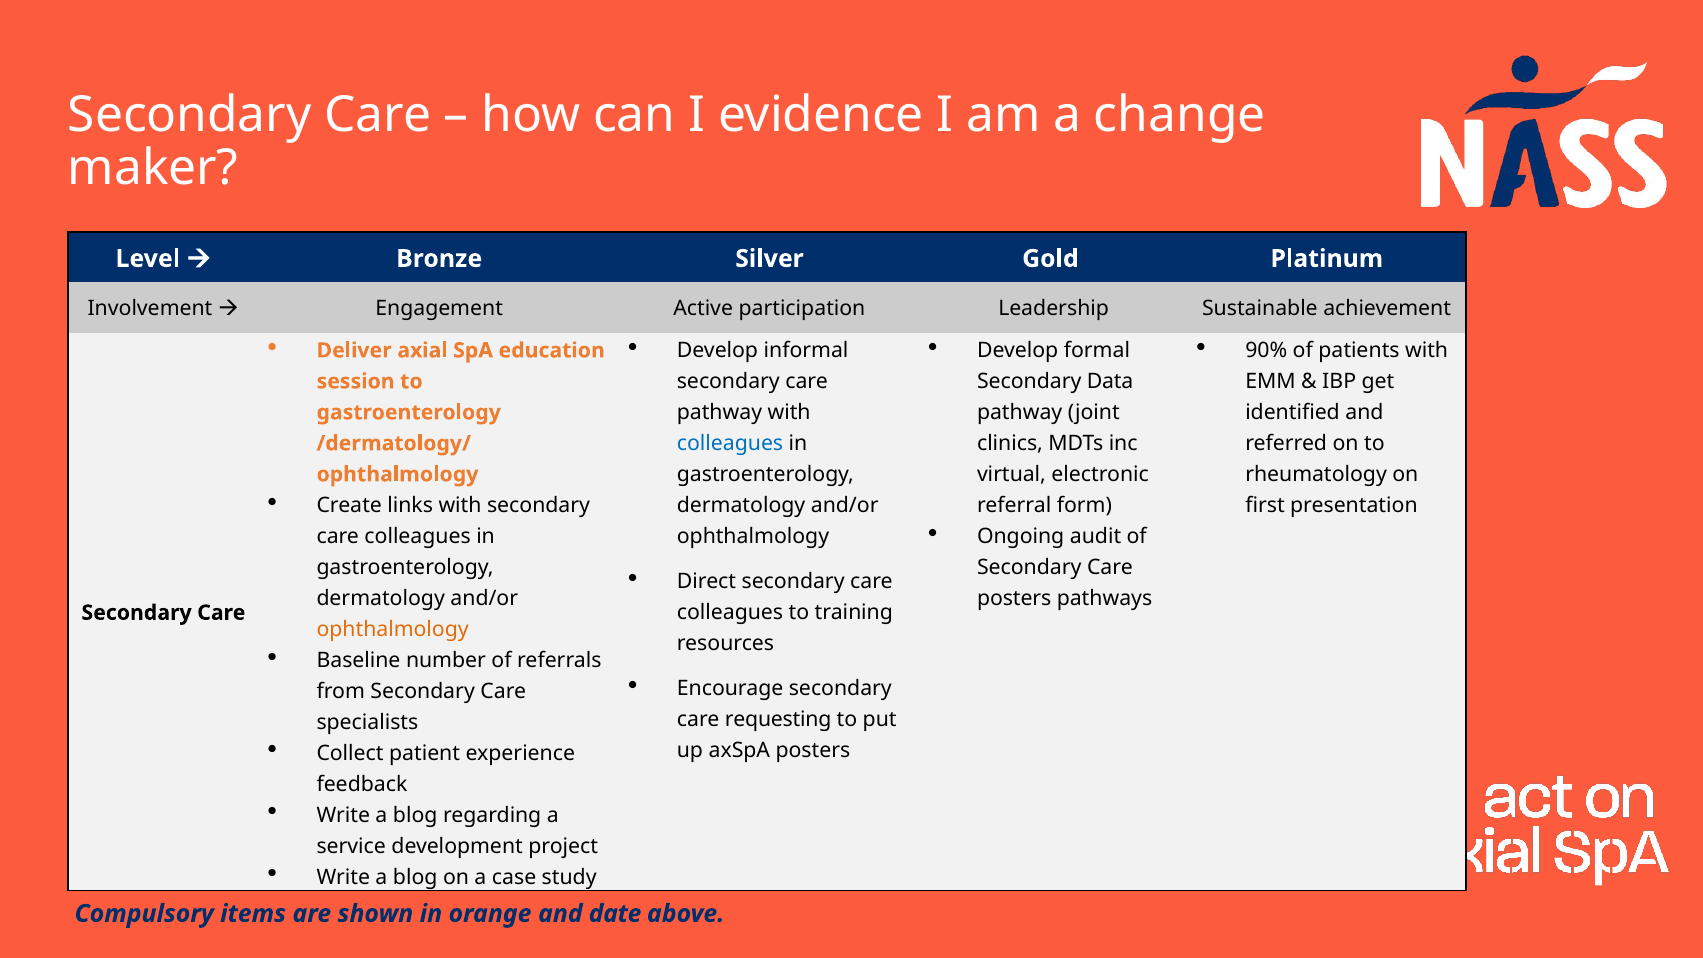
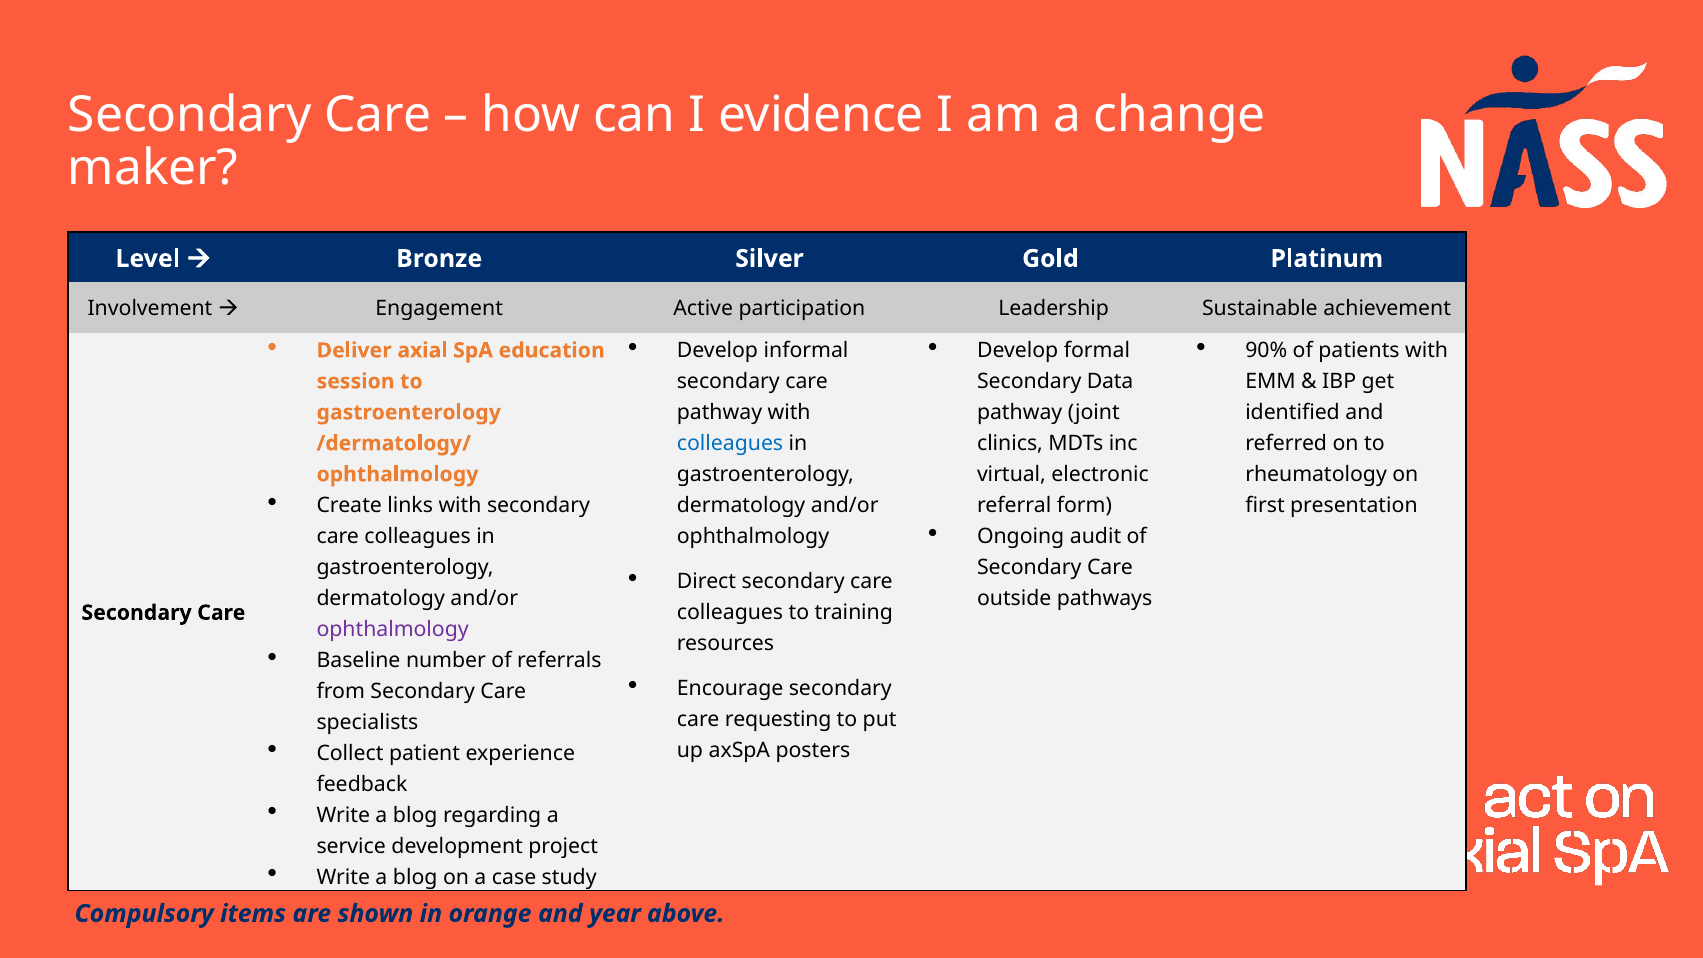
posters: posters -> outside (1014, 598)
ophthalmology colour: orange -> purple (393, 629)
date: date -> year (615, 914)
